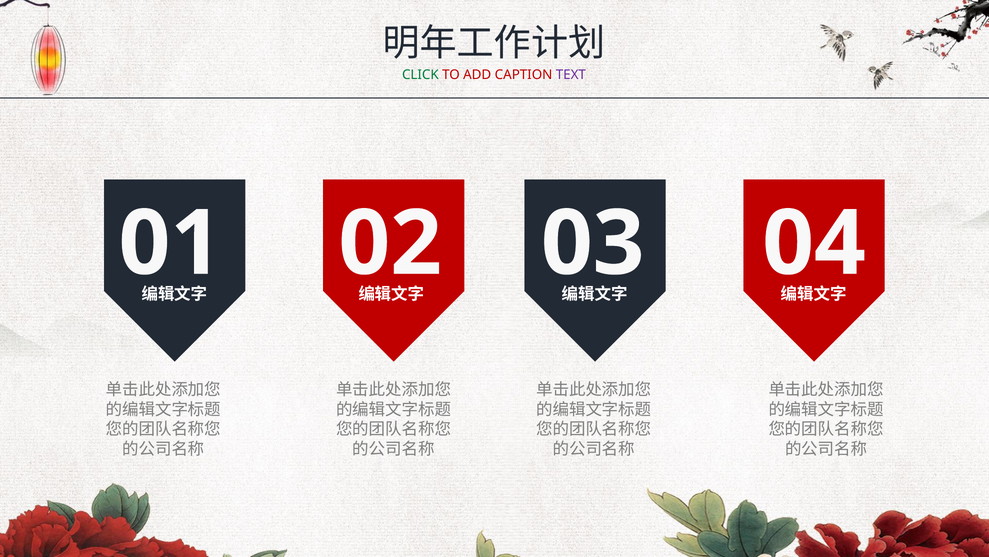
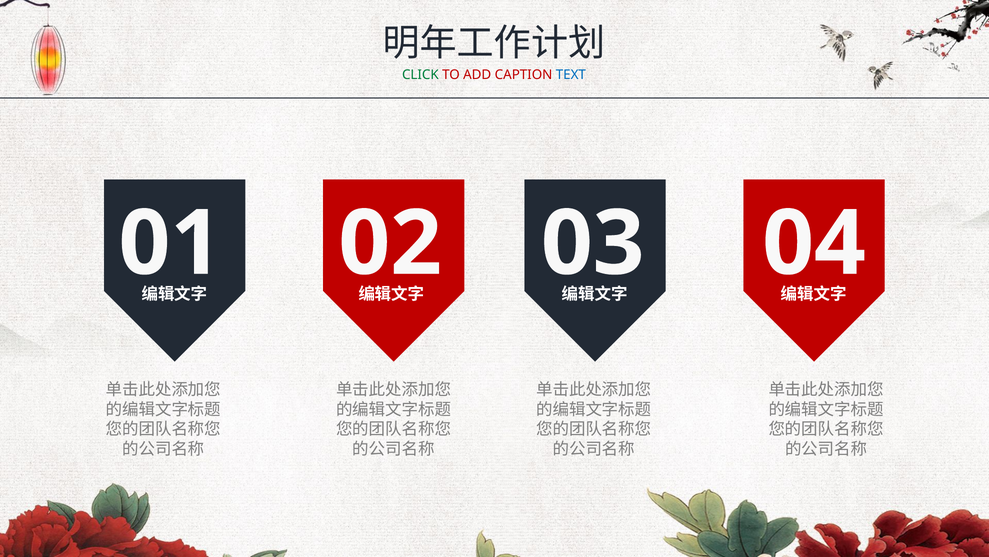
TEXT colour: purple -> blue (571, 75)
